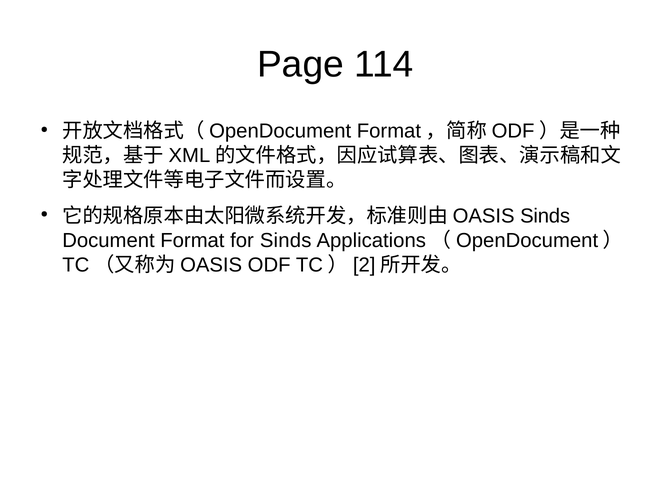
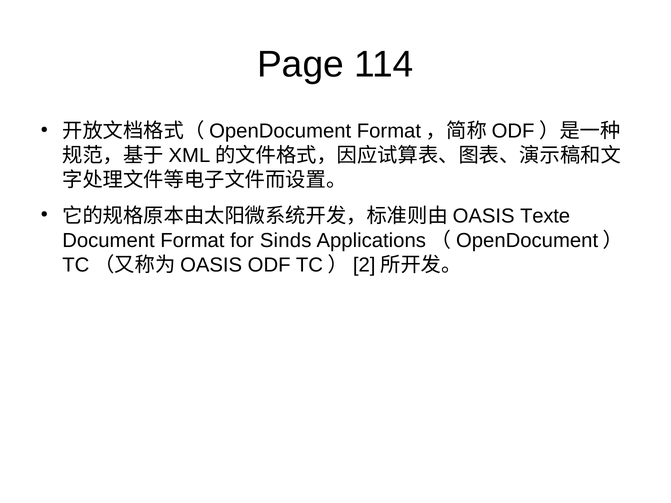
Sinds: Sinds -> Texte (545, 216)
